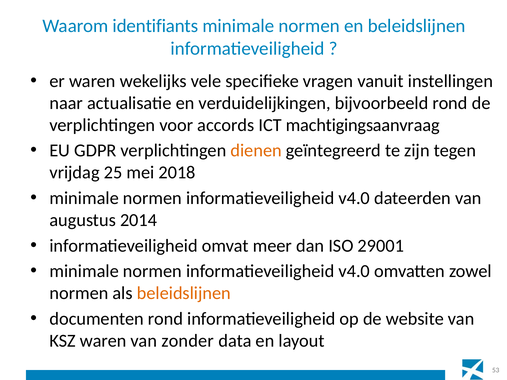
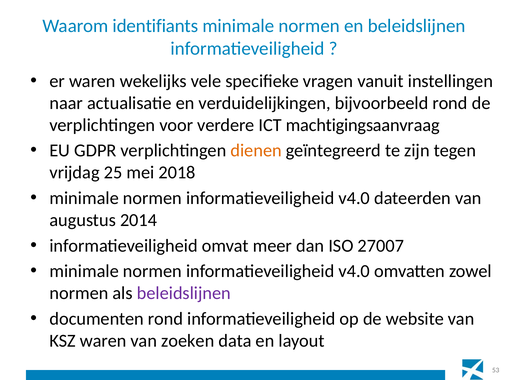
accords: accords -> verdere (226, 125)
29001: 29001 -> 27007 (381, 246)
beleidslijnen colour: orange -> purple (184, 293)
zonder: zonder -> zoeken (188, 341)
